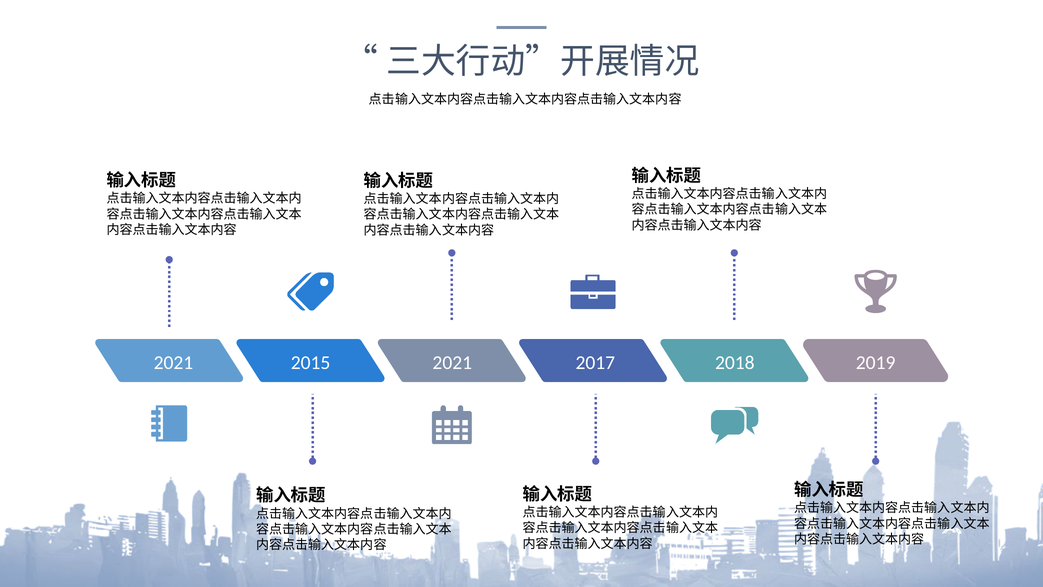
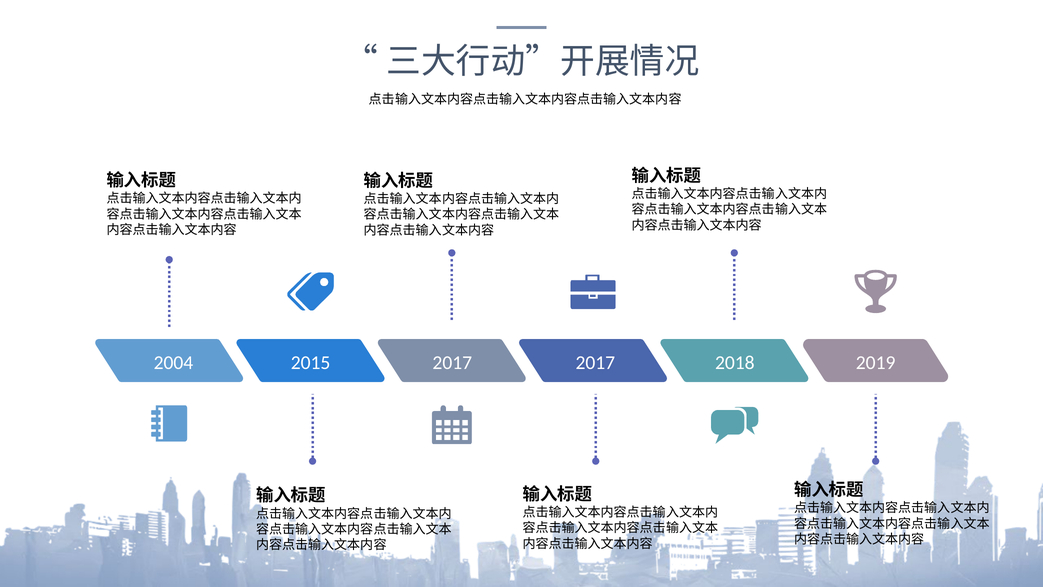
2021: 2021 -> 2004 (173, 363)
2015 2021: 2021 -> 2017 (452, 363)
